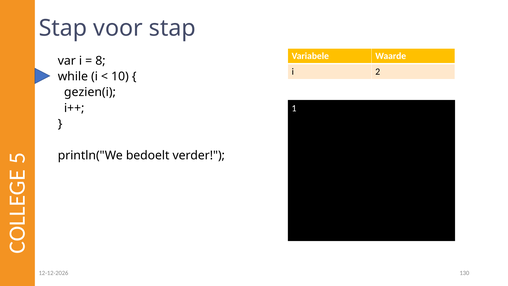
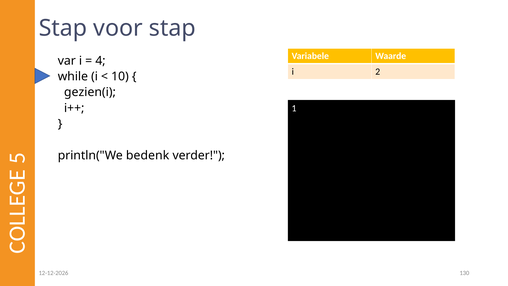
8: 8 -> 4 (100, 61)
bedoelt: bedoelt -> bedenk (148, 155)
